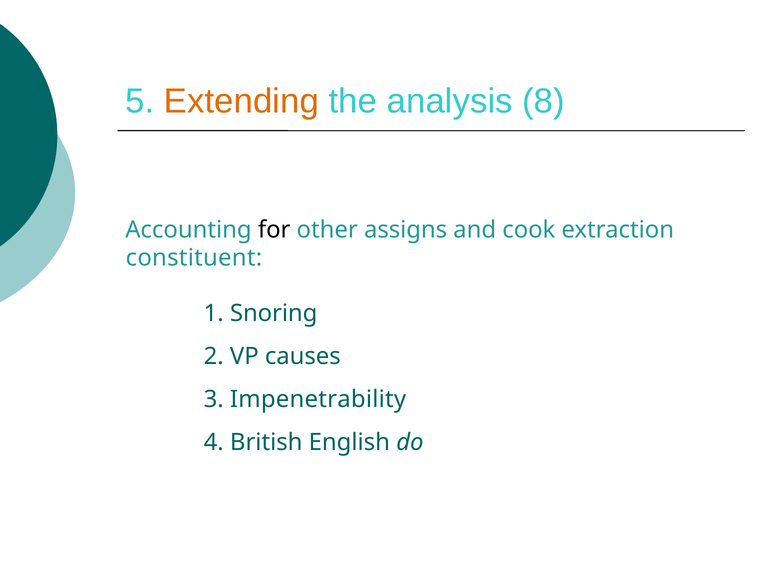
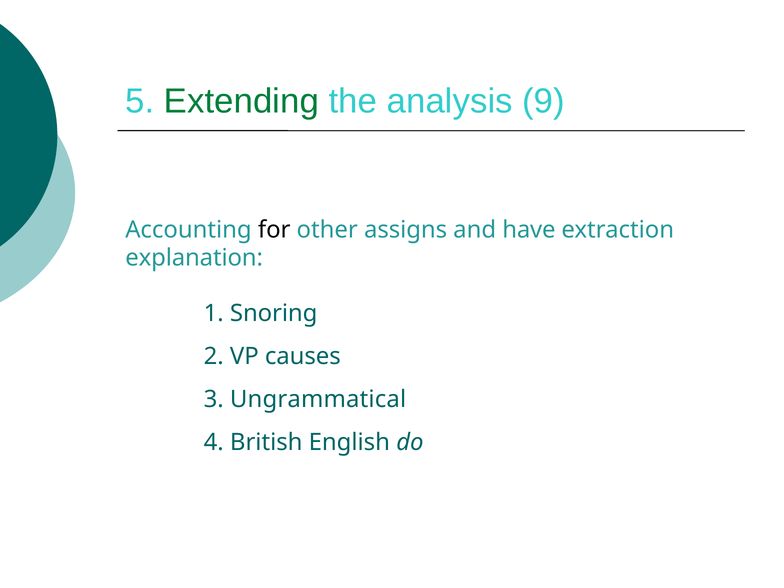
Extending colour: orange -> green (241, 101)
8: 8 -> 9 (544, 101)
cook: cook -> have (529, 230)
constituent: constituent -> explanation (194, 258)
Impenetrability: Impenetrability -> Ungrammatical (318, 399)
